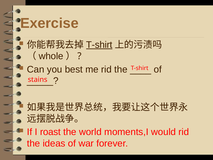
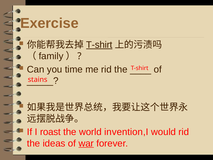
whole: whole -> family (51, 56)
best: best -> time (74, 69)
moments,I: moments,I -> invention,I (126, 132)
war underline: none -> present (86, 143)
